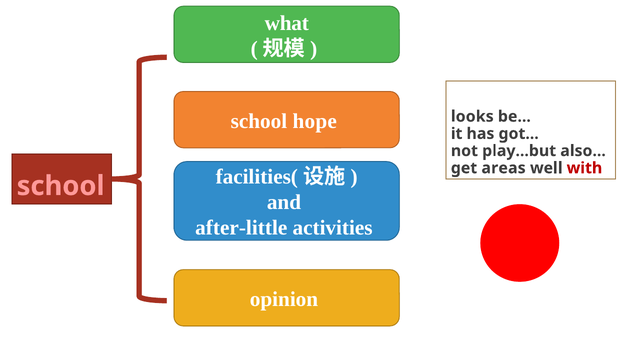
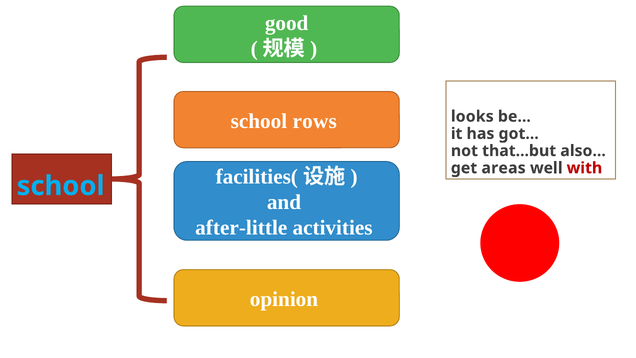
what: what -> good (287, 23)
hope: hope -> rows (315, 121)
play...but: play...but -> that...but (519, 151)
school colour: pink -> light blue (61, 186)
